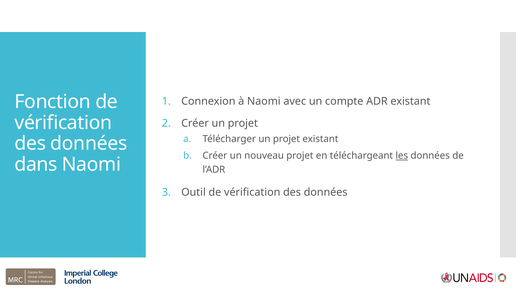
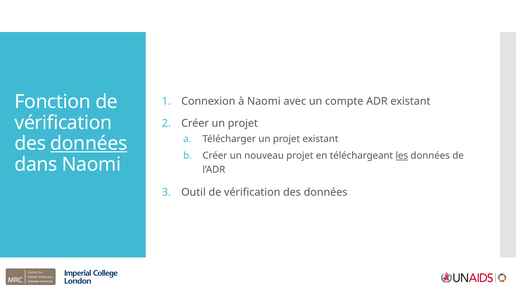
données underline: none -> present (89, 144)
